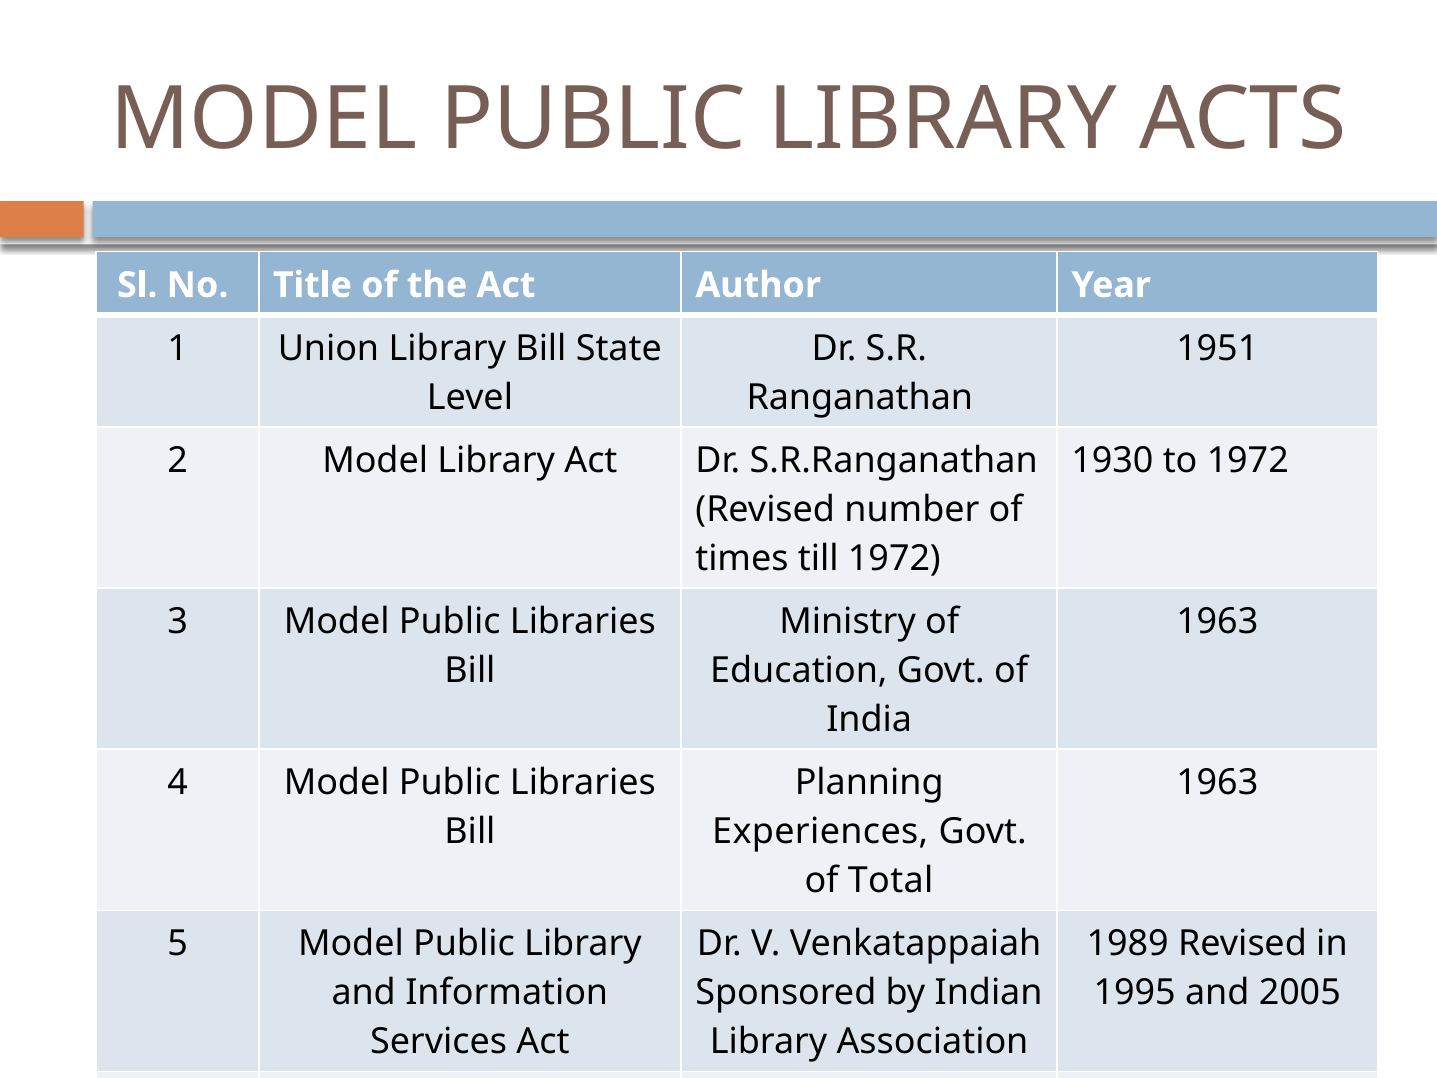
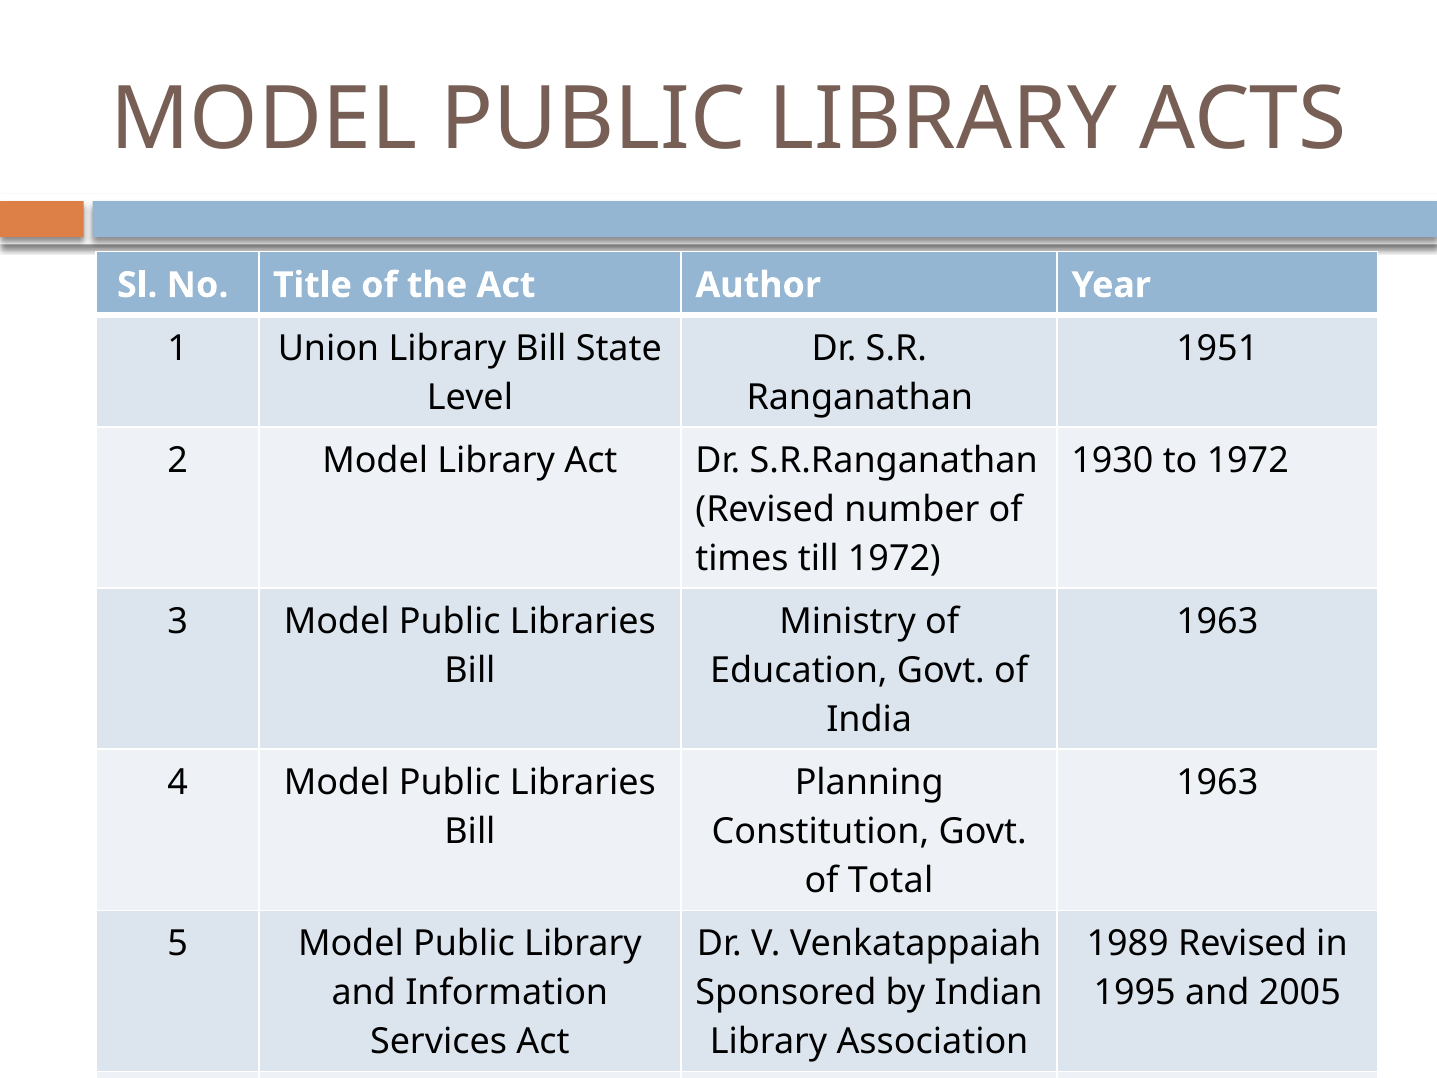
Experiences: Experiences -> Constitution (820, 832)
